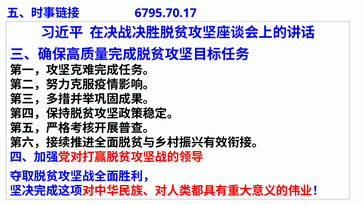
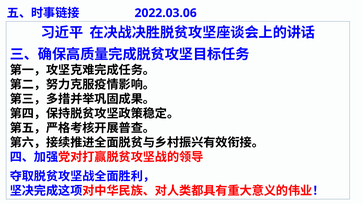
6795.70.17: 6795.70.17 -> 2022.03.06 (166, 13)
